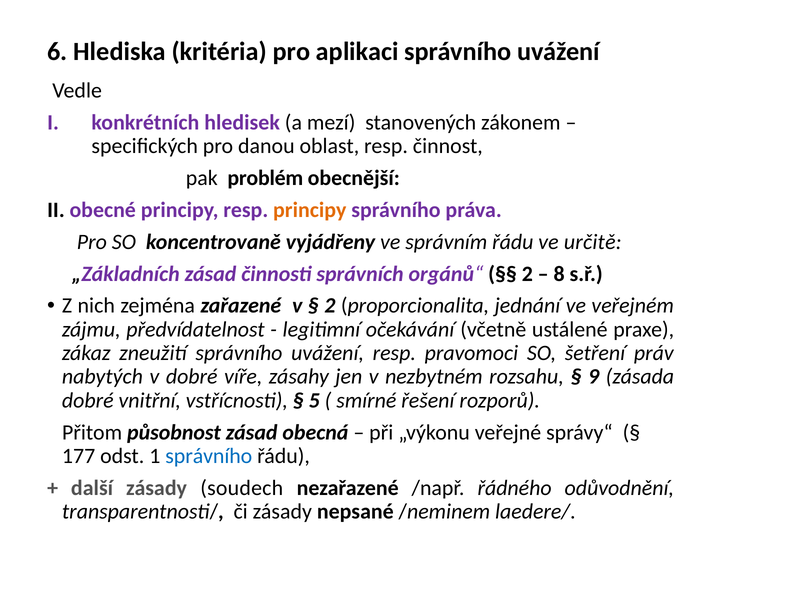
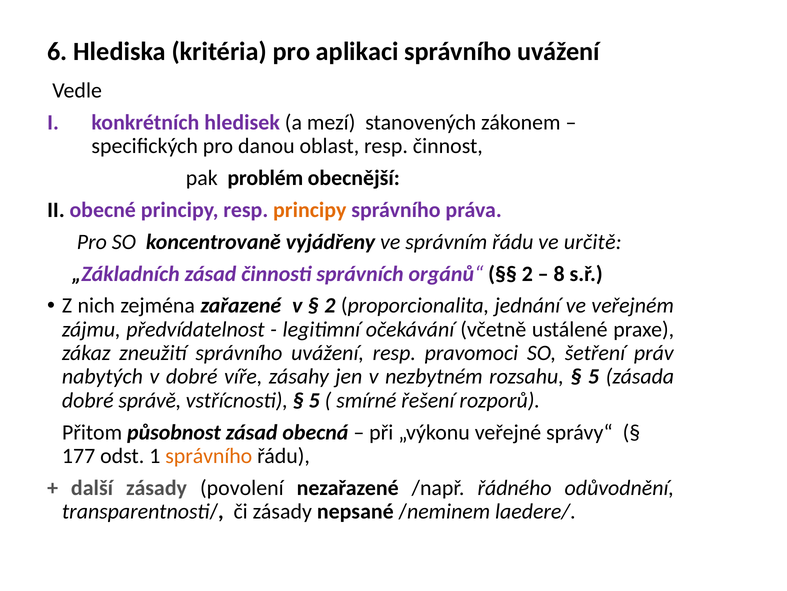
9: 9 -> 5 (594, 376)
vnitřní: vnitřní -> správě (150, 400)
správního colour: blue -> orange (209, 455)
soudech: soudech -> povolení (242, 487)
